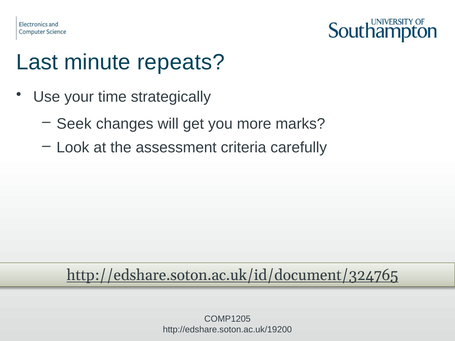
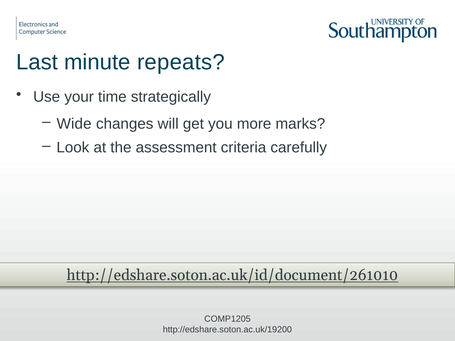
Seek: Seek -> Wide (74, 124)
http://edshare.soton.ac.uk/id/document/324765: http://edshare.soton.ac.uk/id/document/324765 -> http://edshare.soton.ac.uk/id/document/261010 (232, 275)
